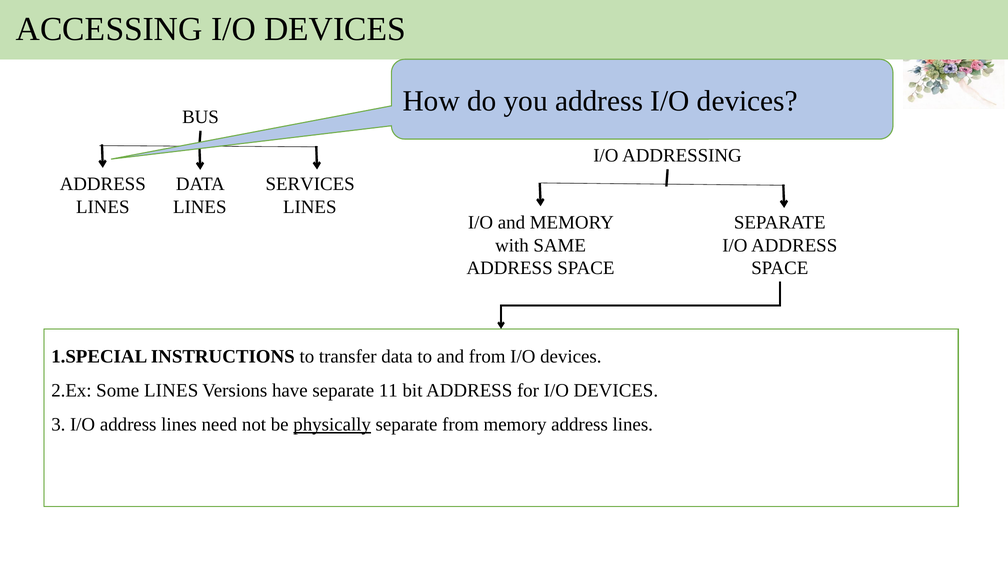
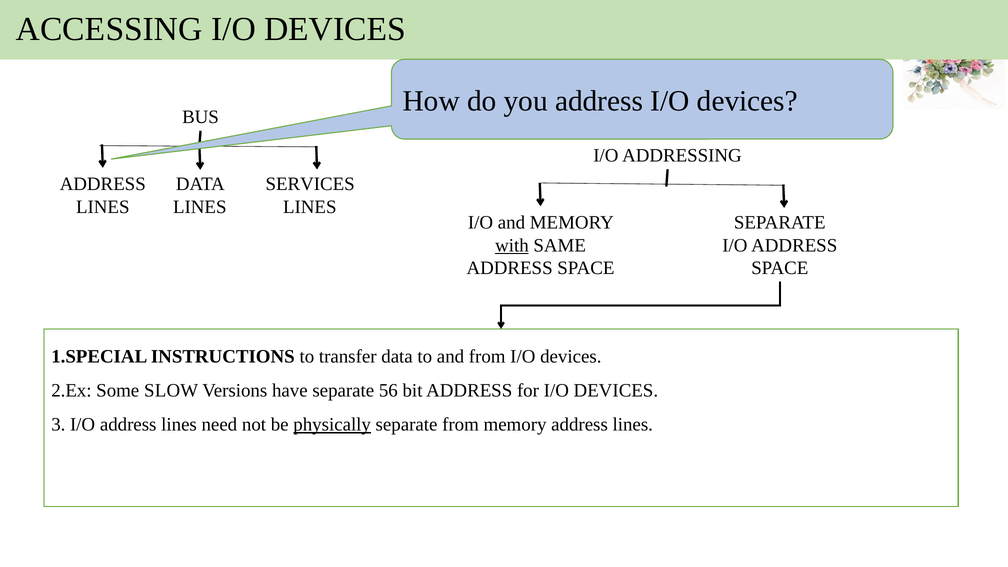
with underline: none -> present (512, 245)
Some LINES: LINES -> SLOW (171, 391)
11: 11 -> 56 (388, 391)
